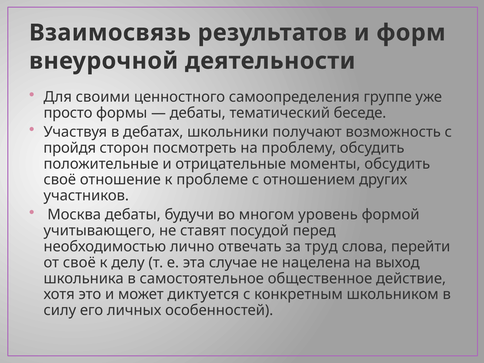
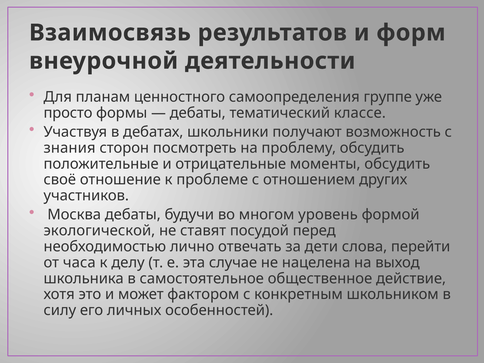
своими: своими -> планам (103, 97)
беседе: беседе -> классе (360, 113)
пройдя: пройдя -> знания (70, 148)
учитывающего: учитывающего -> экологической (99, 231)
труд: труд -> дети (321, 247)
от своё: своё -> часа (79, 263)
диктуется: диктуется -> фактором (203, 294)
